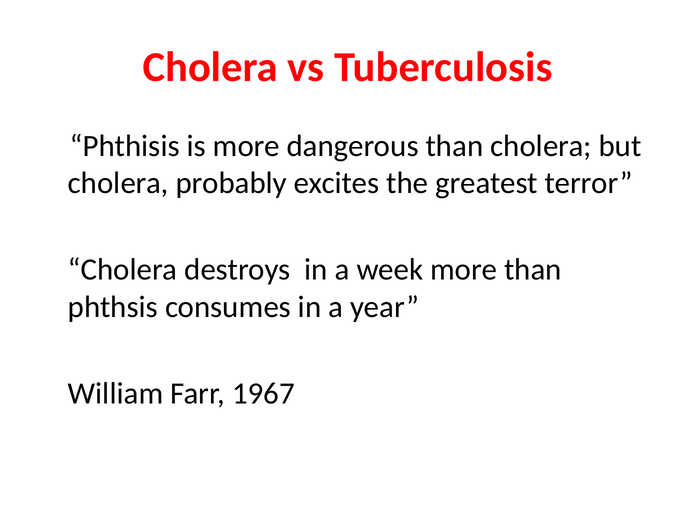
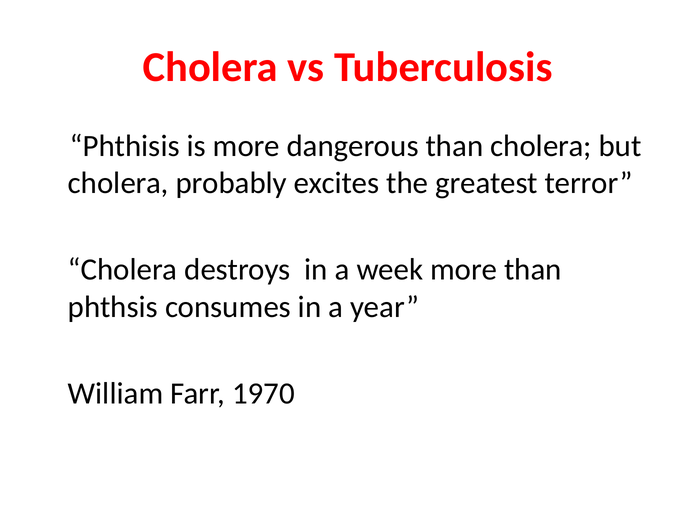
1967: 1967 -> 1970 (263, 394)
